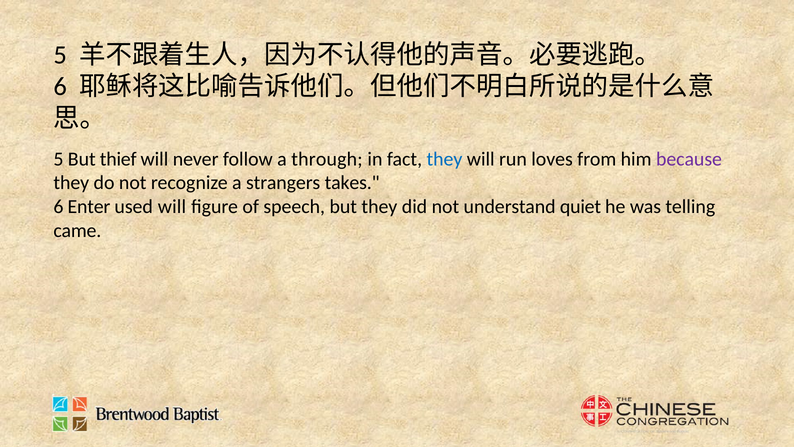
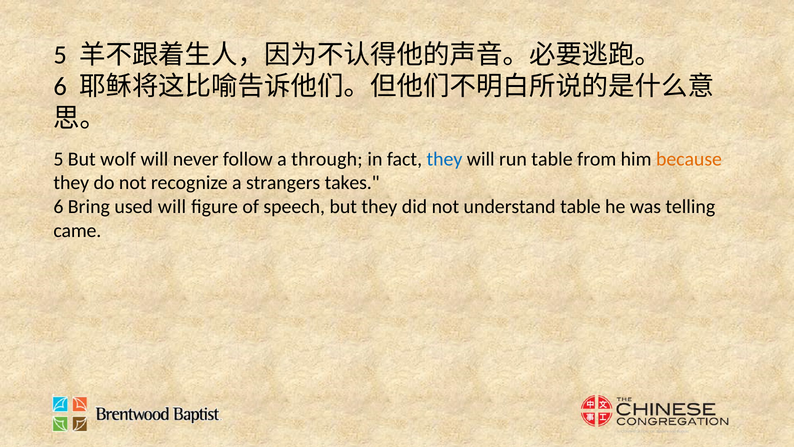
thief: thief -> wolf (118, 159)
run loves: loves -> table (552, 159)
because colour: purple -> orange (689, 159)
Enter: Enter -> Bring (89, 206)
understand quiet: quiet -> table (580, 206)
